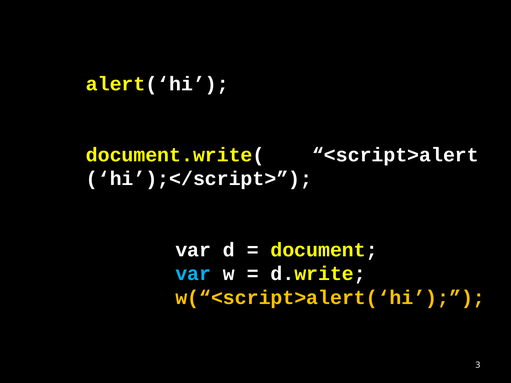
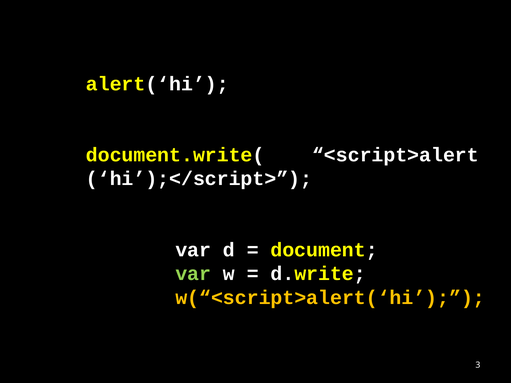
var colour: light blue -> light green (193, 274)
